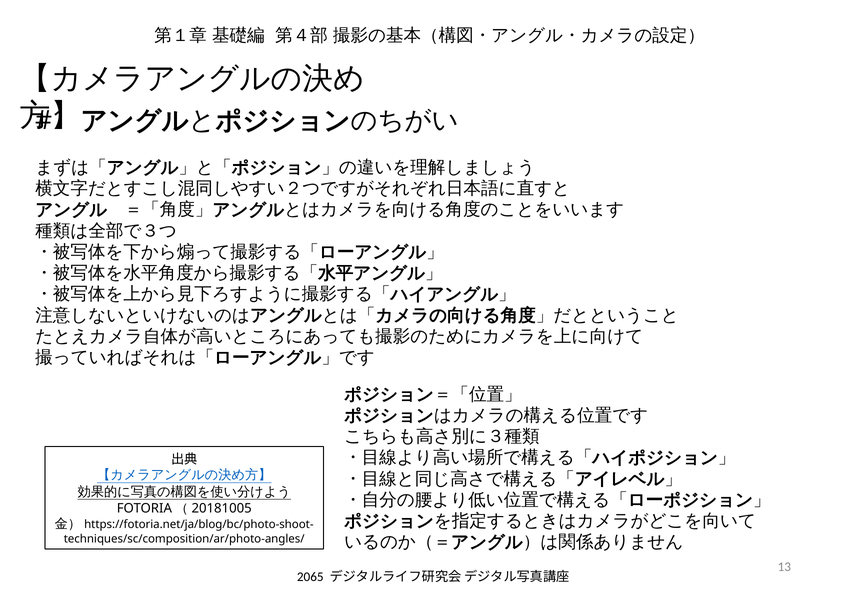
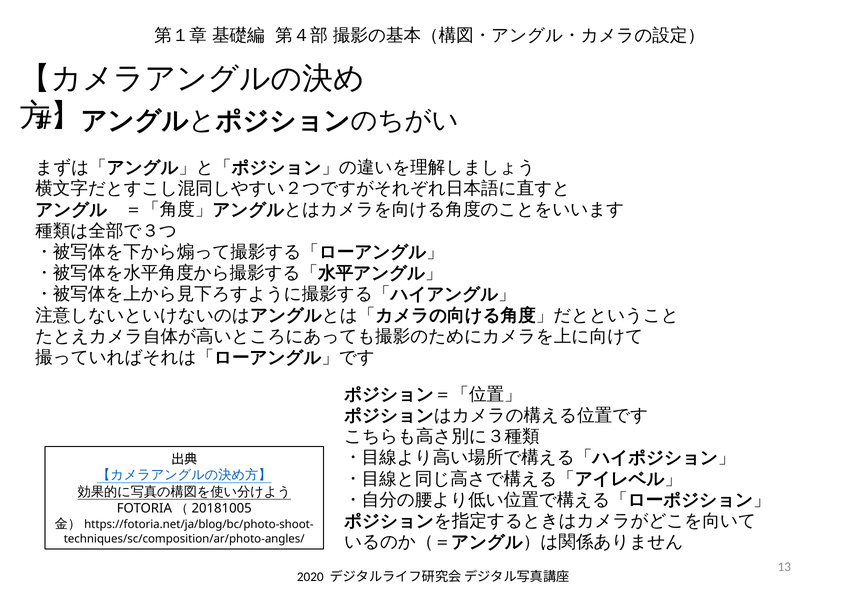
2065: 2065 -> 2020 (310, 577)
